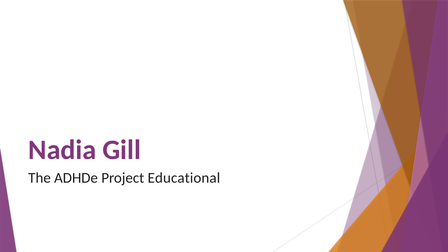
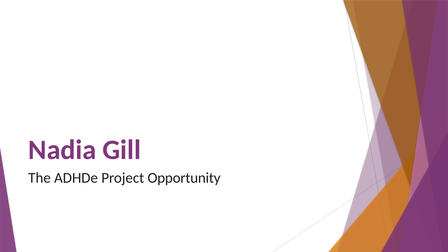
Educational: Educational -> Opportunity (184, 178)
